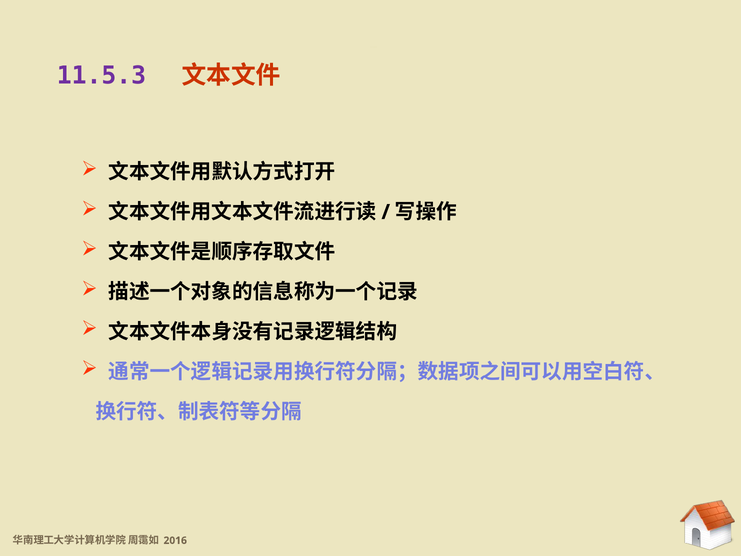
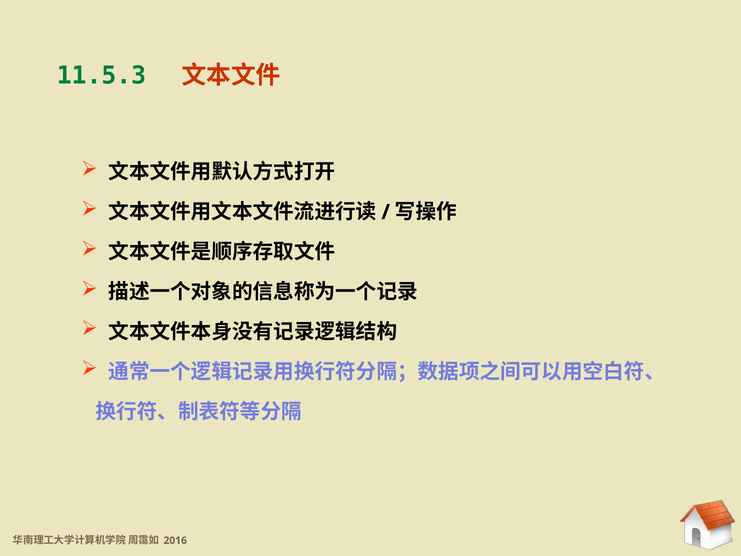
11.5.3 colour: purple -> green (101, 76)
